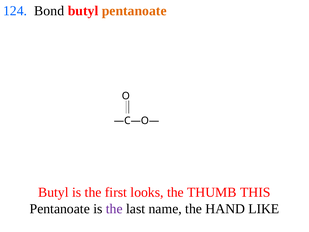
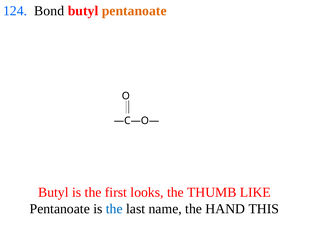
THIS: THIS -> LIKE (255, 192)
the colour: purple -> blue (114, 209)
LIKE: LIKE -> THIS (264, 209)
